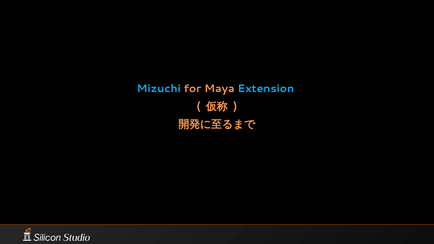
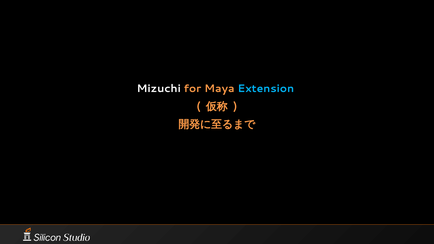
Mizuchi colour: light blue -> white (159, 89)
